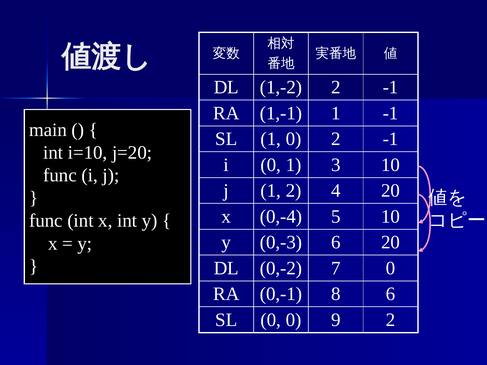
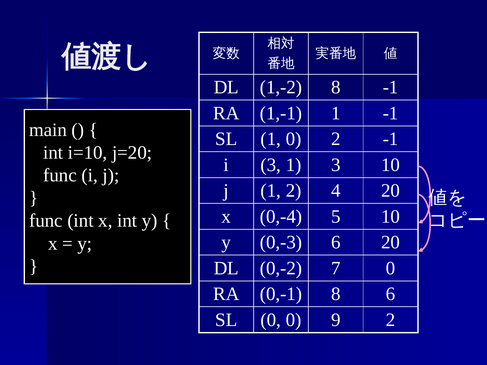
1,-2 2: 2 -> 8 (336, 87)
i 0: 0 -> 3 (271, 165)
